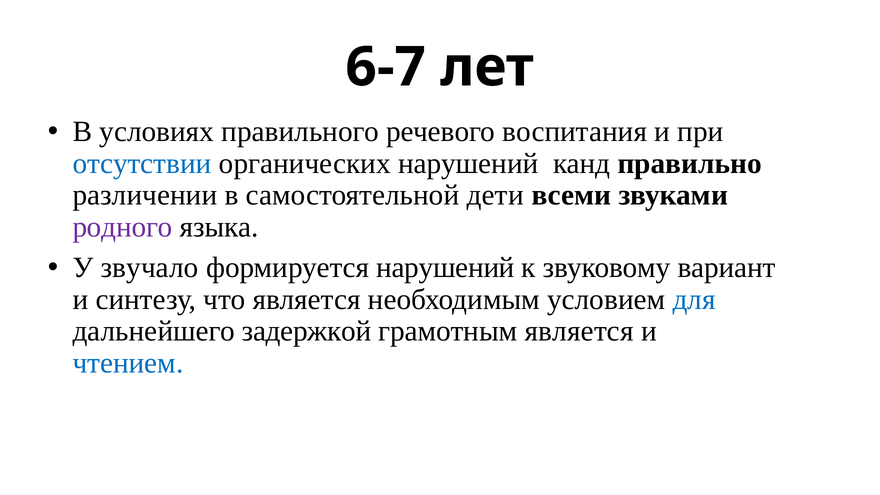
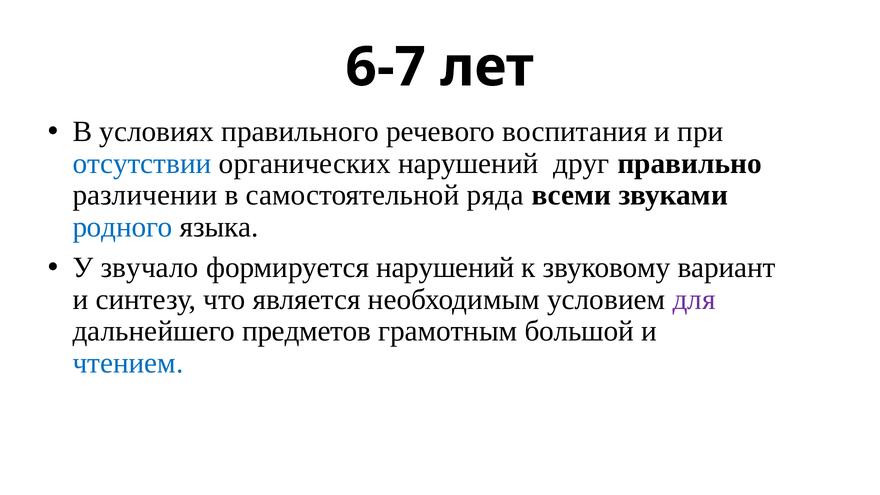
канд: канд -> друг (581, 164)
дети: дети -> ряда (495, 195)
родного colour: purple -> blue (123, 227)
для colour: blue -> purple (694, 299)
задержкой: задержкой -> предметов (307, 331)
грамотным является: является -> большой (579, 331)
